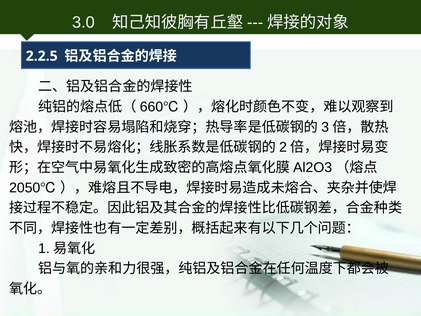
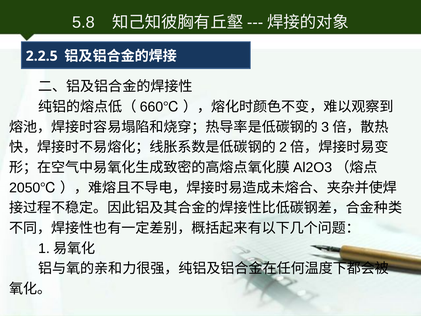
3.0: 3.0 -> 5.8 (83, 22)
